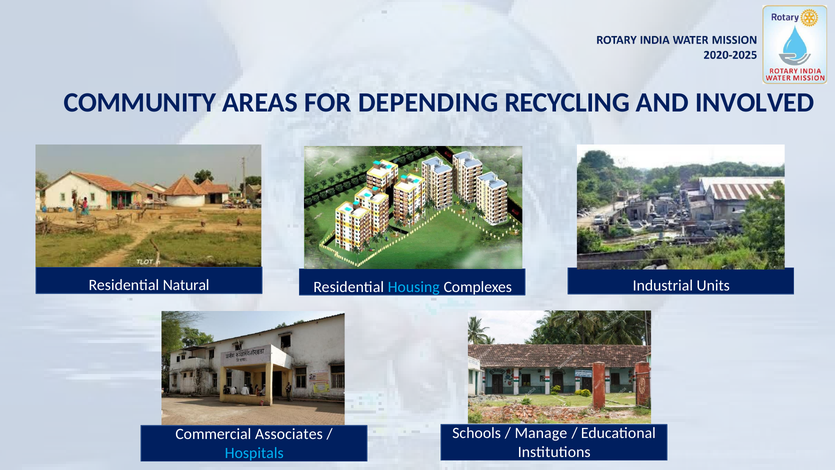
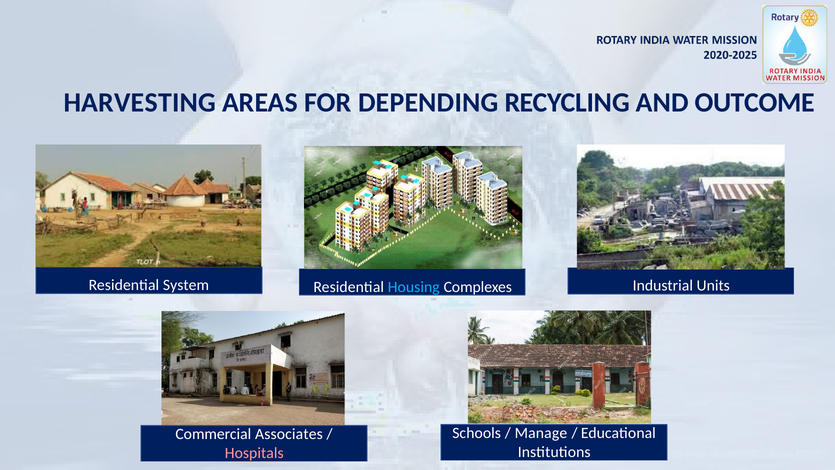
COMMUNITY: COMMUNITY -> HARVESTING (140, 103)
INVOLVED: INVOLVED -> OUTCOME (755, 103)
Natural: Natural -> System (186, 285)
Hospitals colour: light blue -> pink (254, 453)
